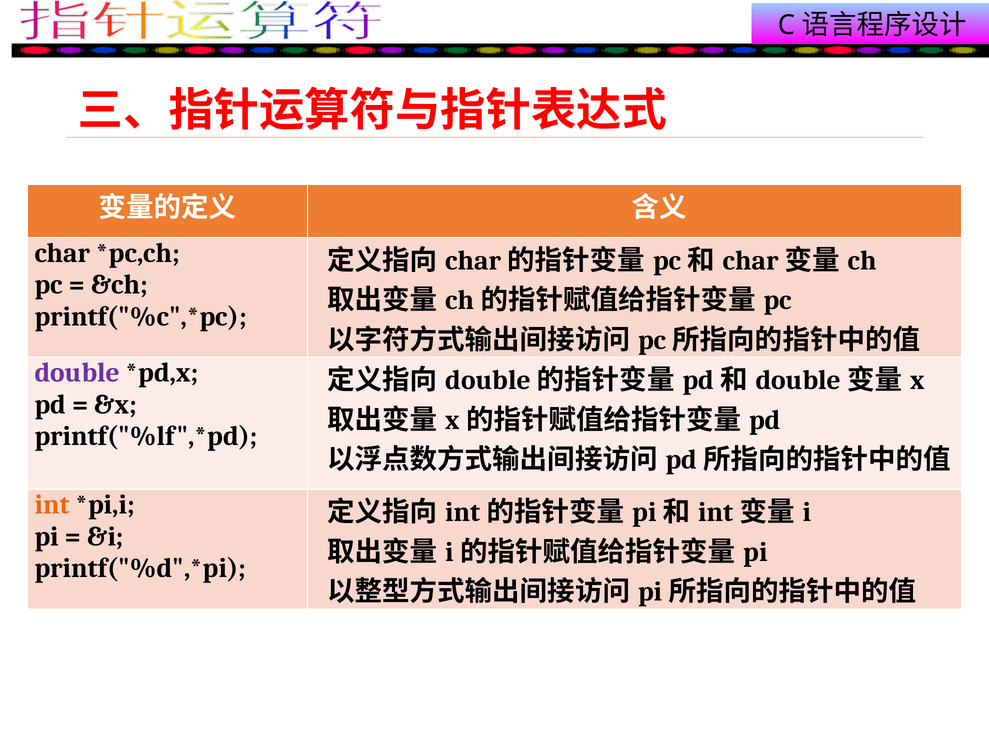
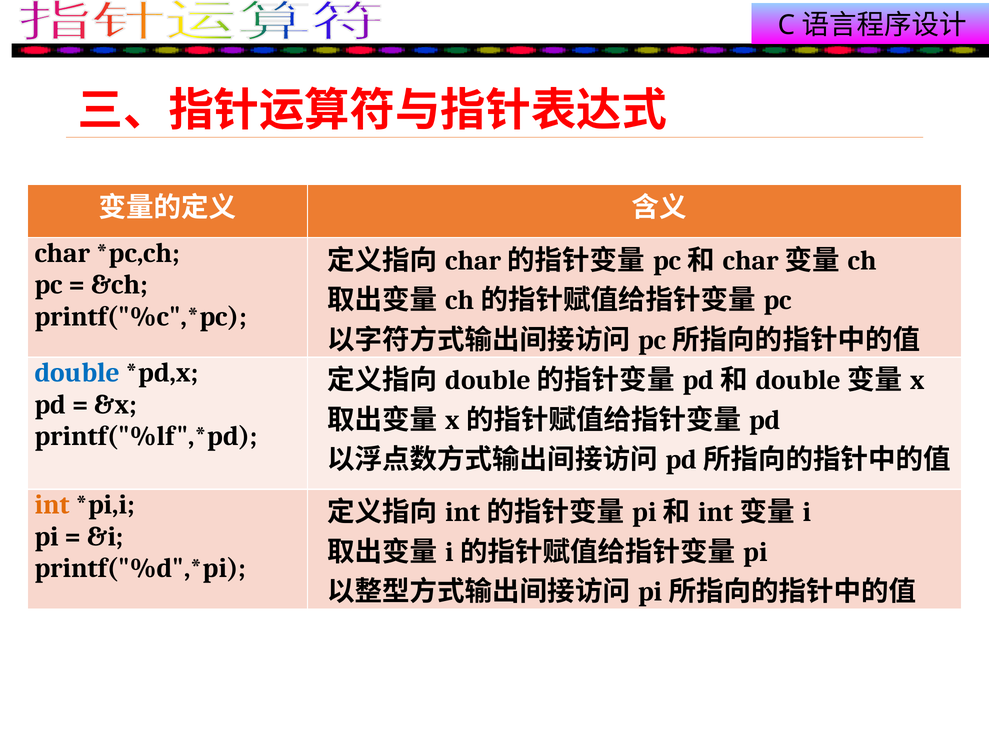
double colour: purple -> blue (77, 373)
